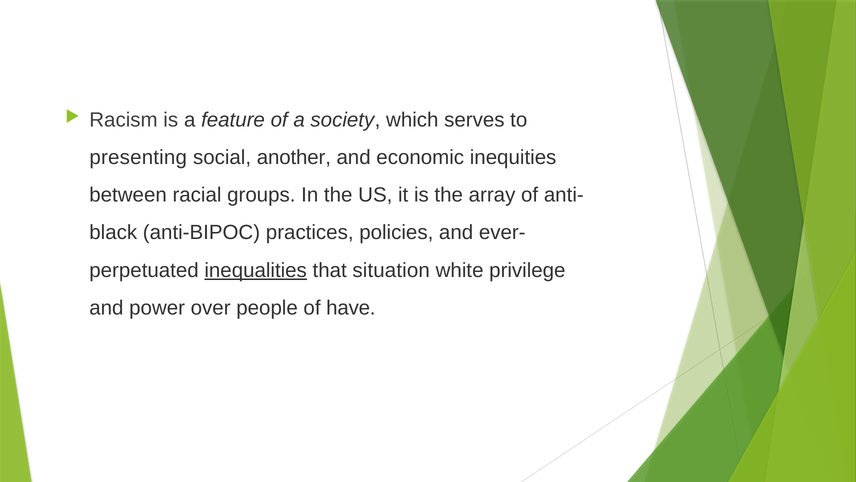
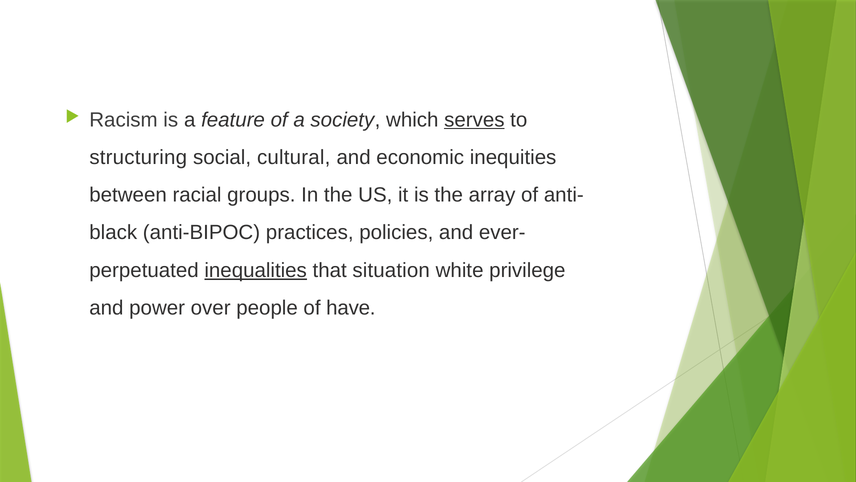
serves underline: none -> present (474, 120)
presenting: presenting -> structuring (138, 157)
another: another -> cultural (294, 157)
